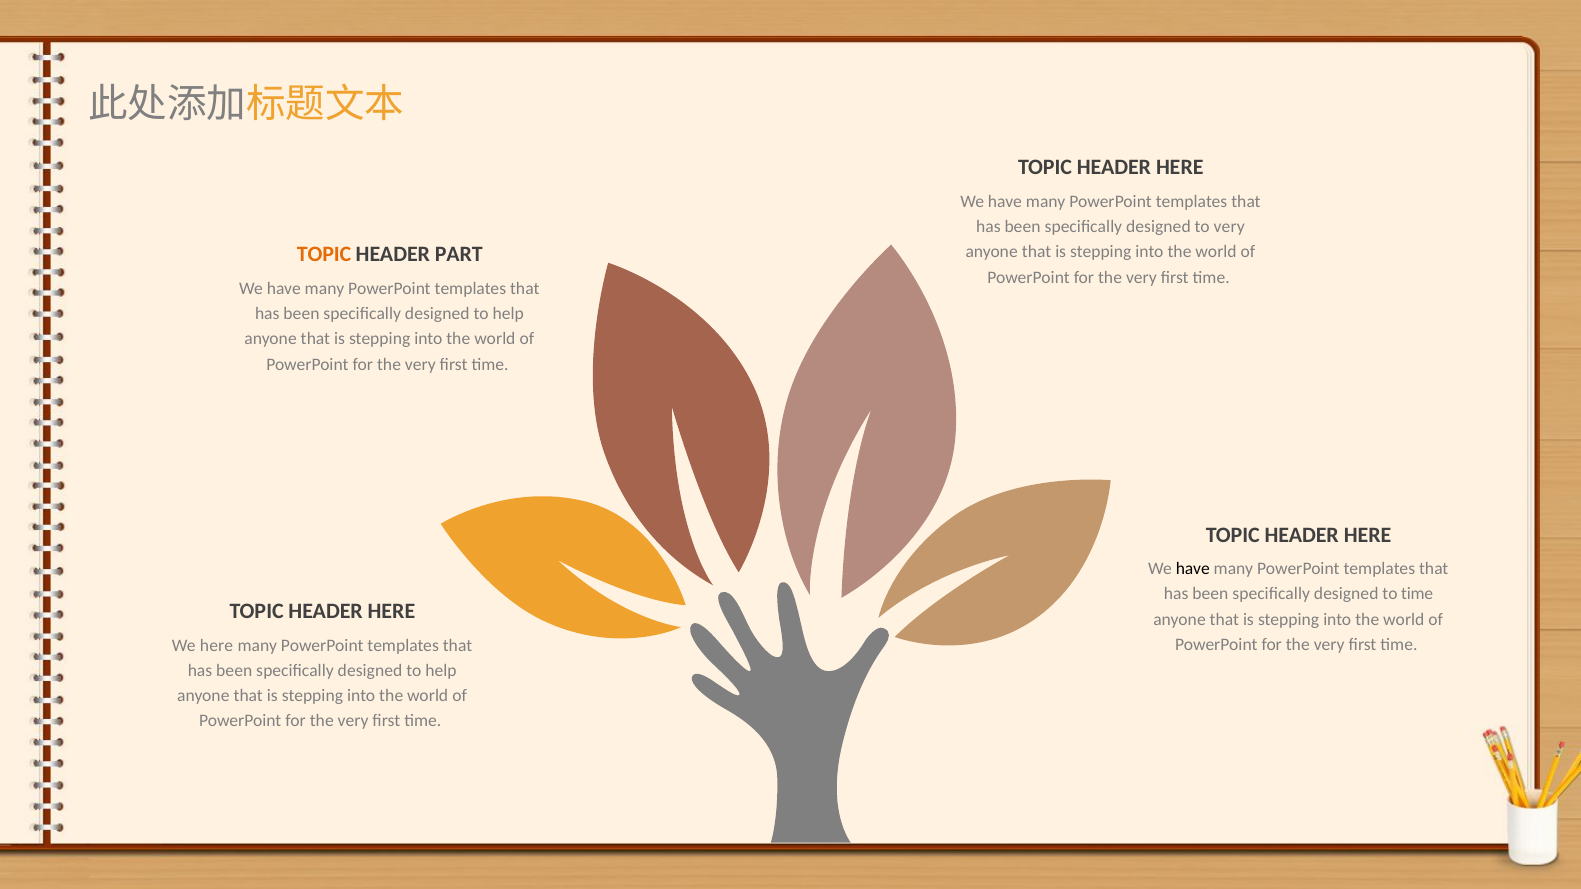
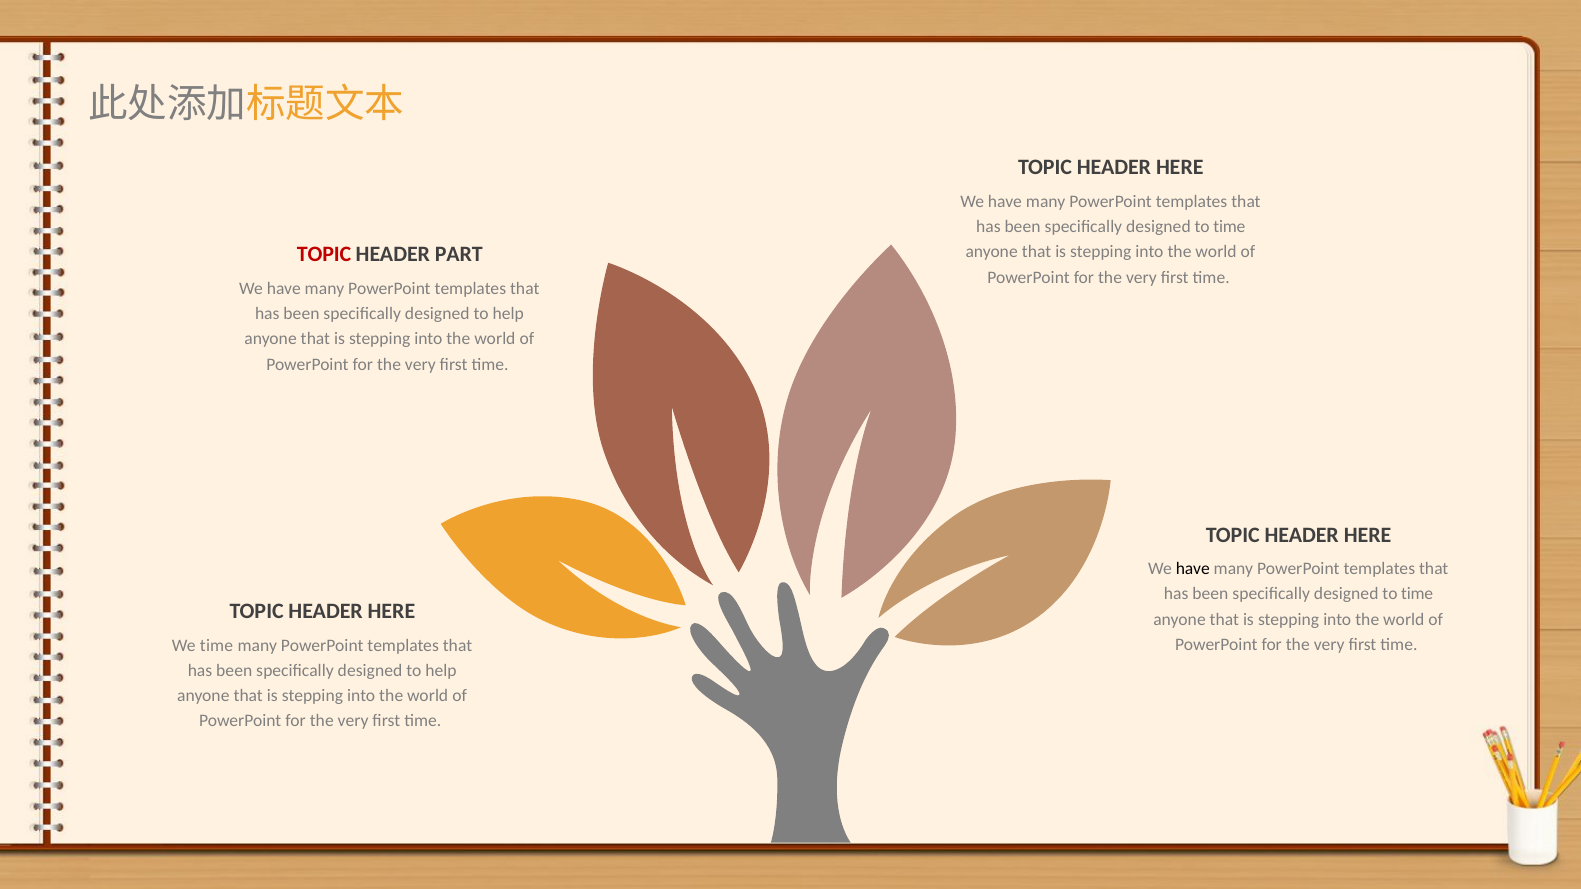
very: very -> time (1229, 227)
TOPIC colour: orange -> red (324, 255)
We here: here -> time (217, 646)
